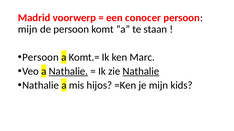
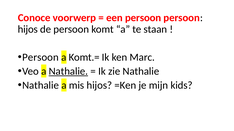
Madrid: Madrid -> Conoce (34, 18)
een conocer: conocer -> persoon (143, 18)
mijn: mijn -> hijos (28, 29)
Nathalie underline: present -> none (141, 72)
